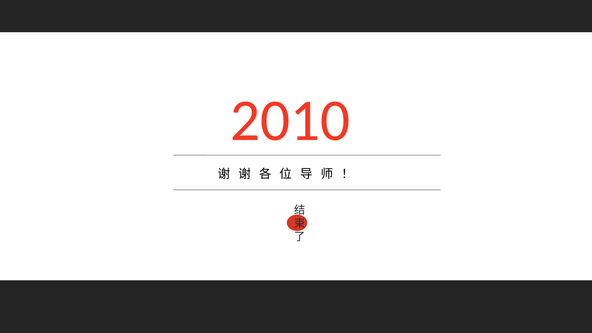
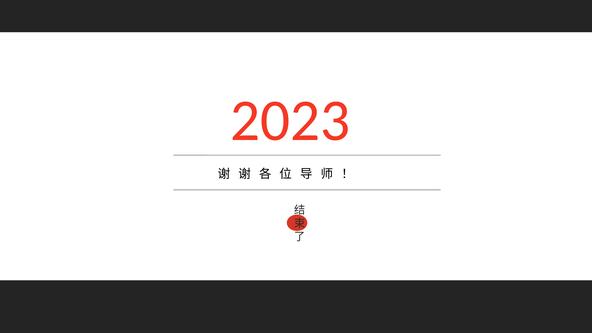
2010: 2010 -> 2023 (290, 121)
